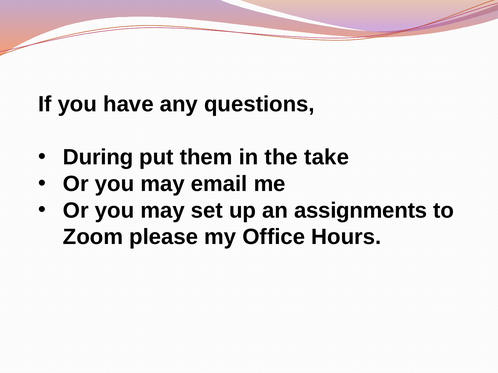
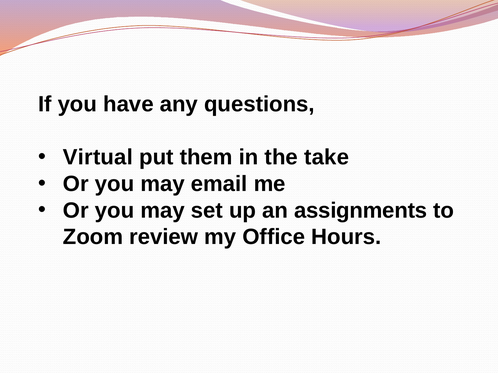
During: During -> Virtual (98, 158)
please: please -> review (164, 237)
